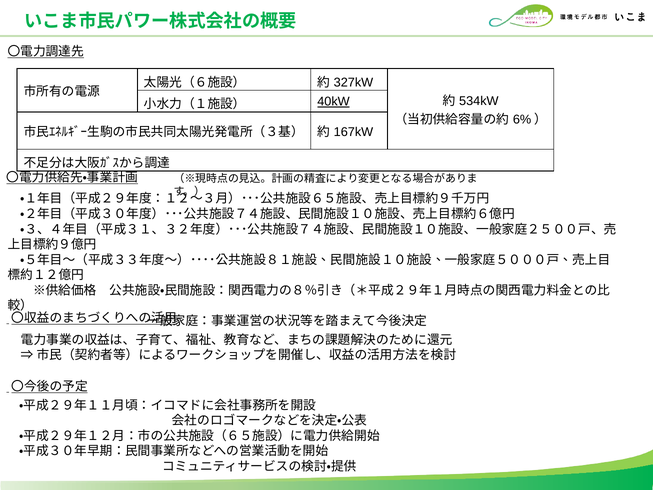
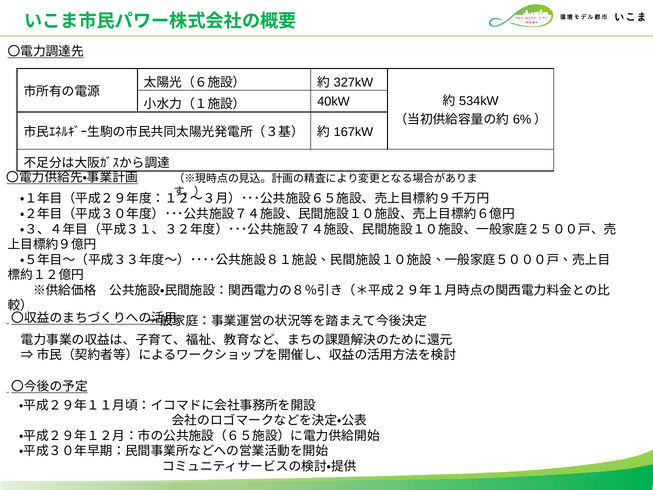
40kW underline: present -> none (334, 101)
